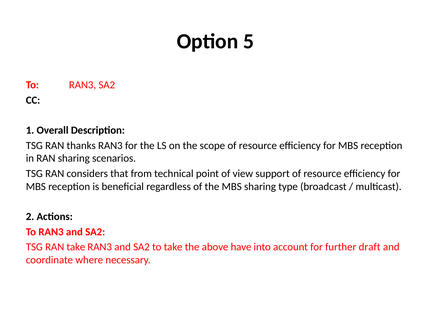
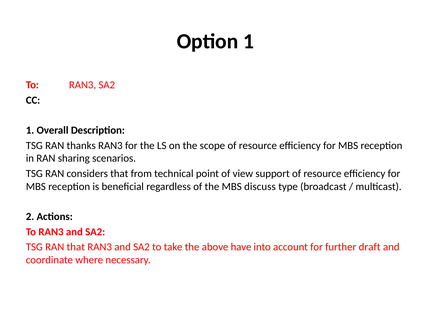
Option 5: 5 -> 1 (249, 41)
MBS sharing: sharing -> discuss (260, 186)
RAN take: take -> that (76, 246)
